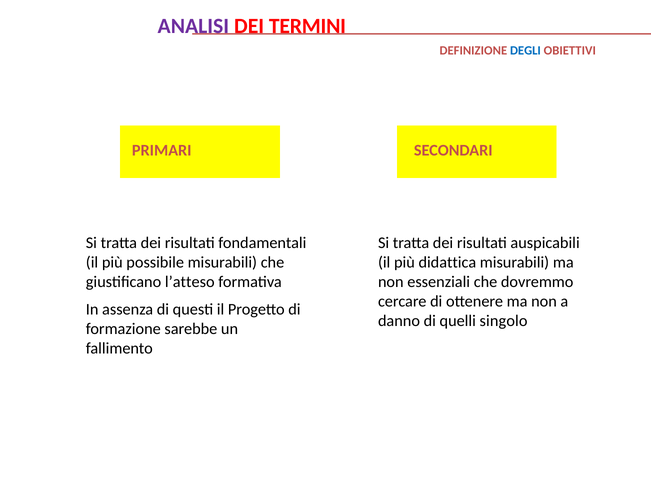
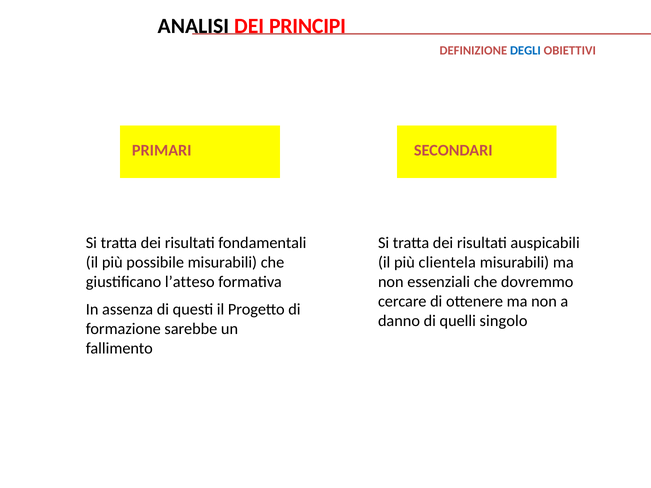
ANALISI colour: purple -> black (193, 26)
TERMINI: TERMINI -> PRINCIPI (307, 26)
didattica: didattica -> clientela (447, 262)
